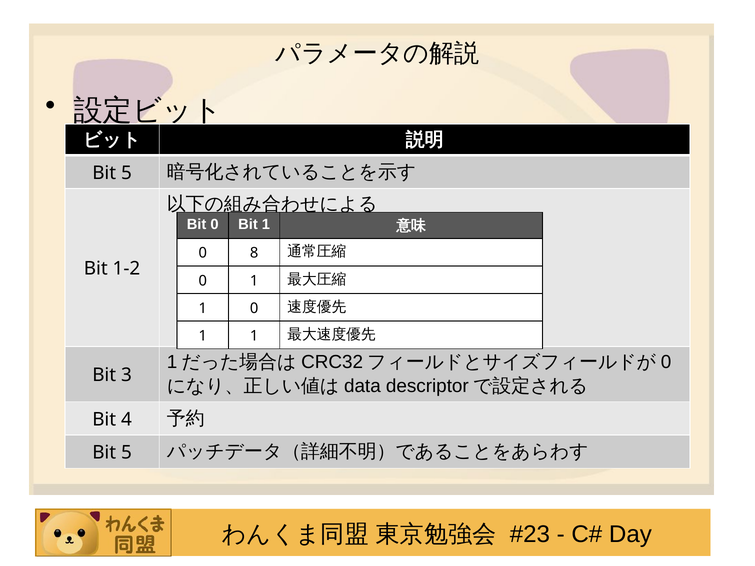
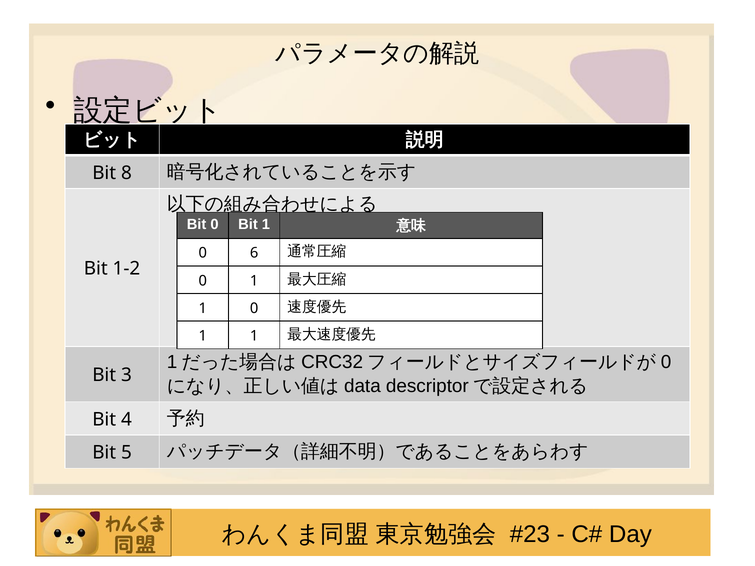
5: 5 -> 8 (126, 173)
8: 8 -> 6 (254, 253)
